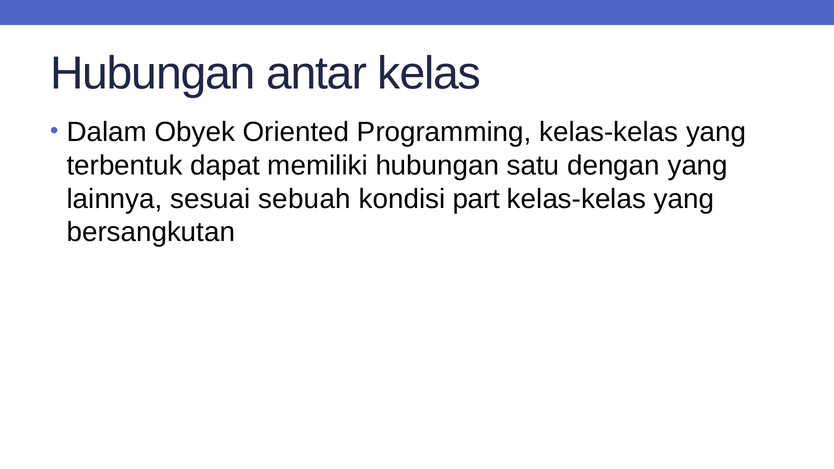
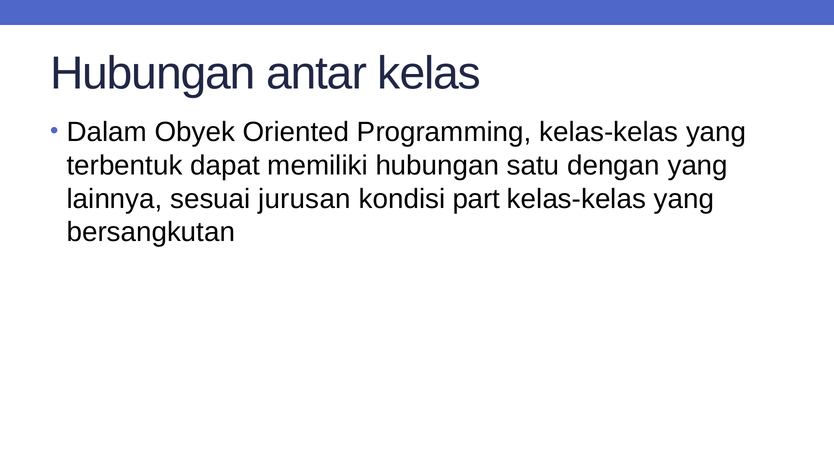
sebuah: sebuah -> jurusan (305, 199)
